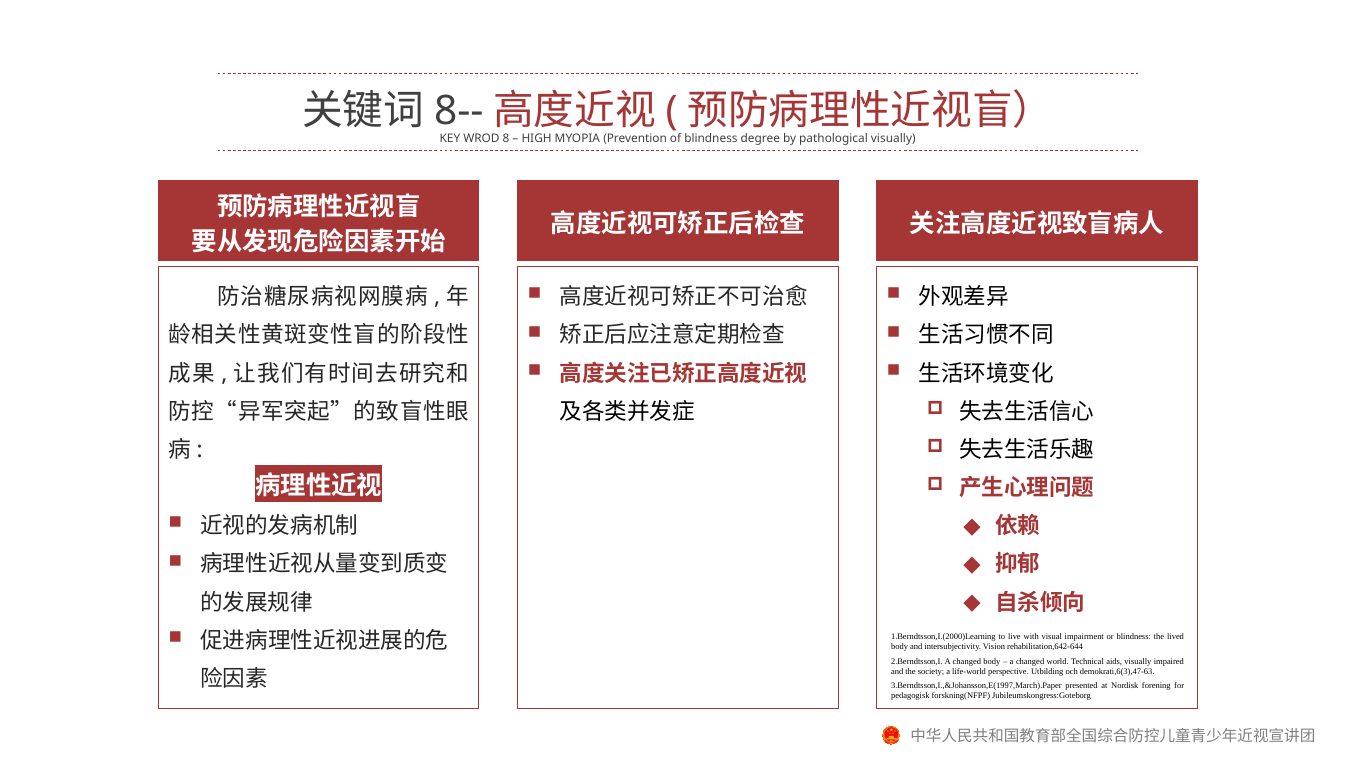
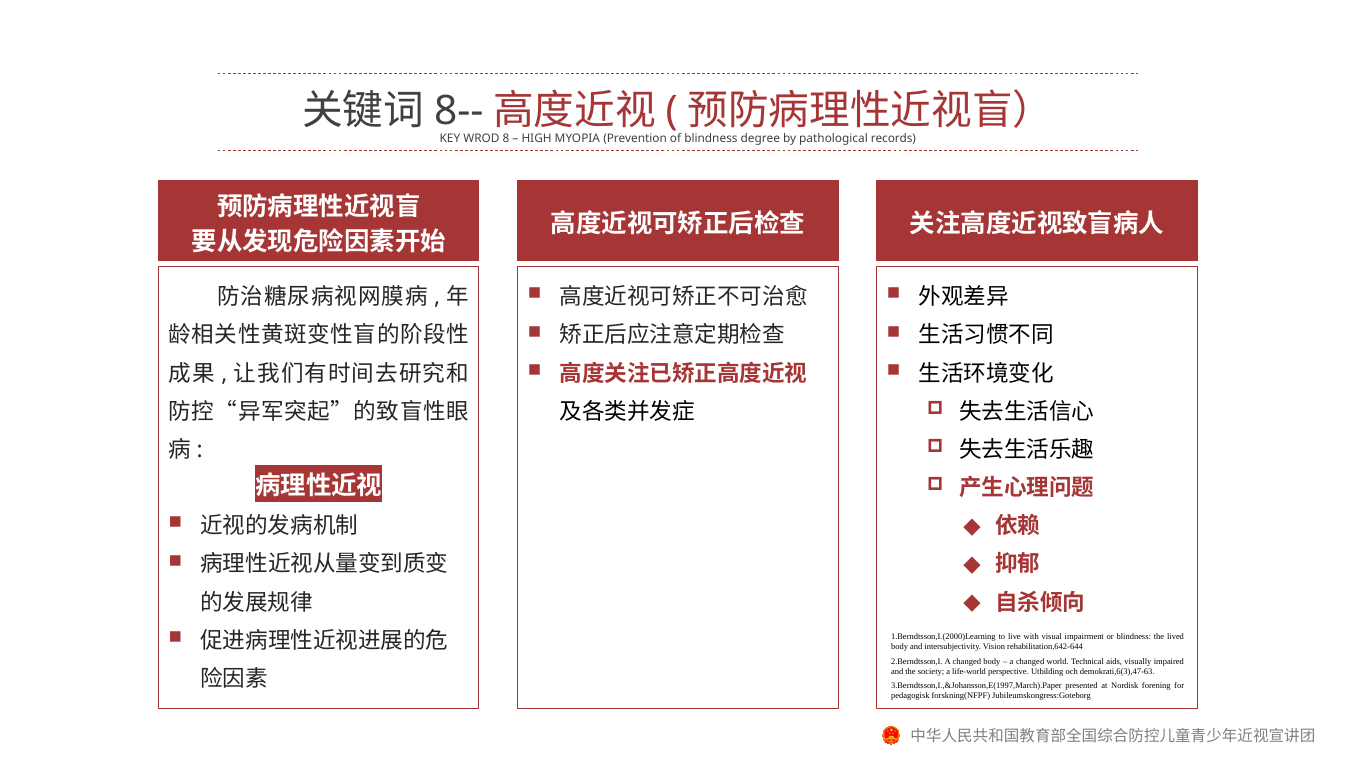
pathological visually: visually -> records (893, 139)
